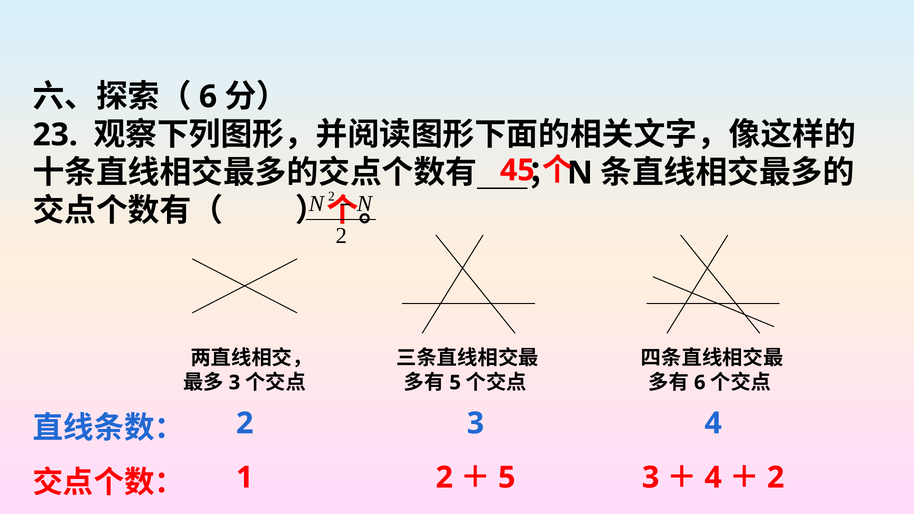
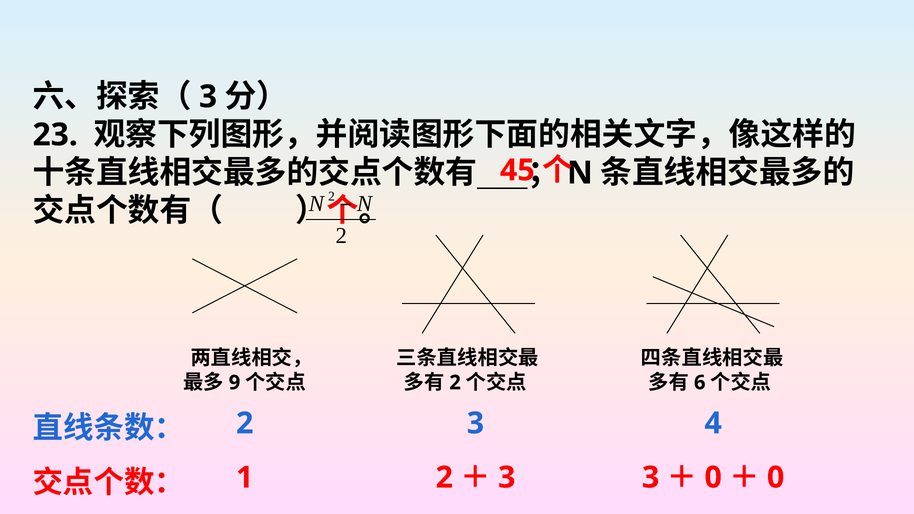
6: 6 -> 3 (208, 97)
3: 3 -> 9 (234, 383)
5: 5 -> 2 (455, 383)
5: 5 -> 3 (507, 478)
4: 4 -> 0 (713, 478)
2: 2 -> 0 (776, 478)
